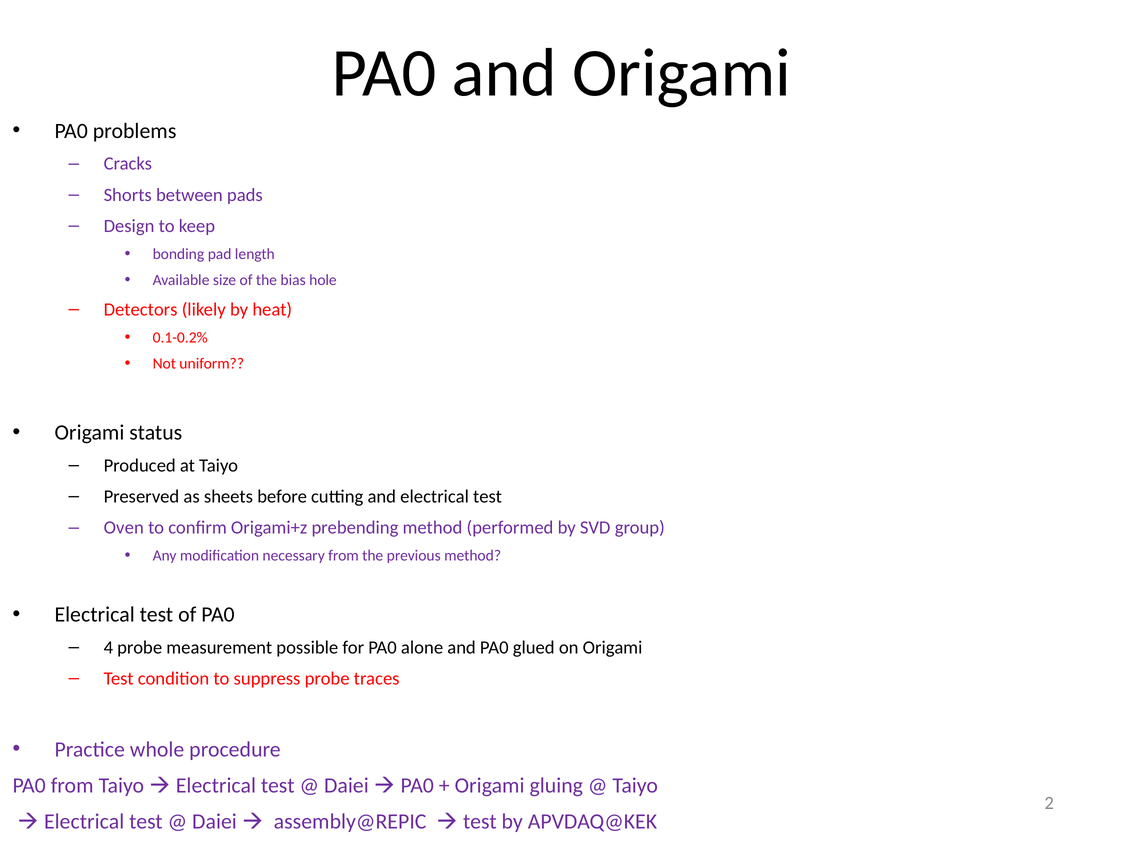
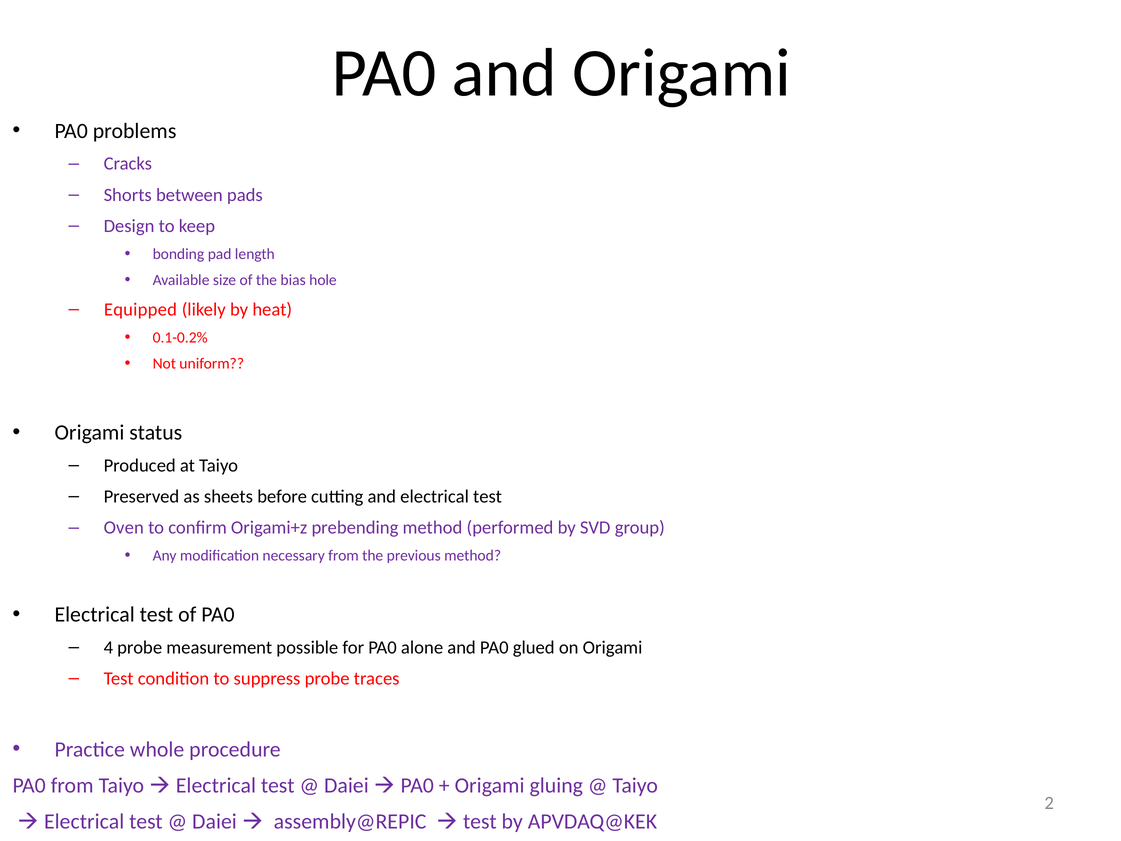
Detectors: Detectors -> Equipped (140, 310)
